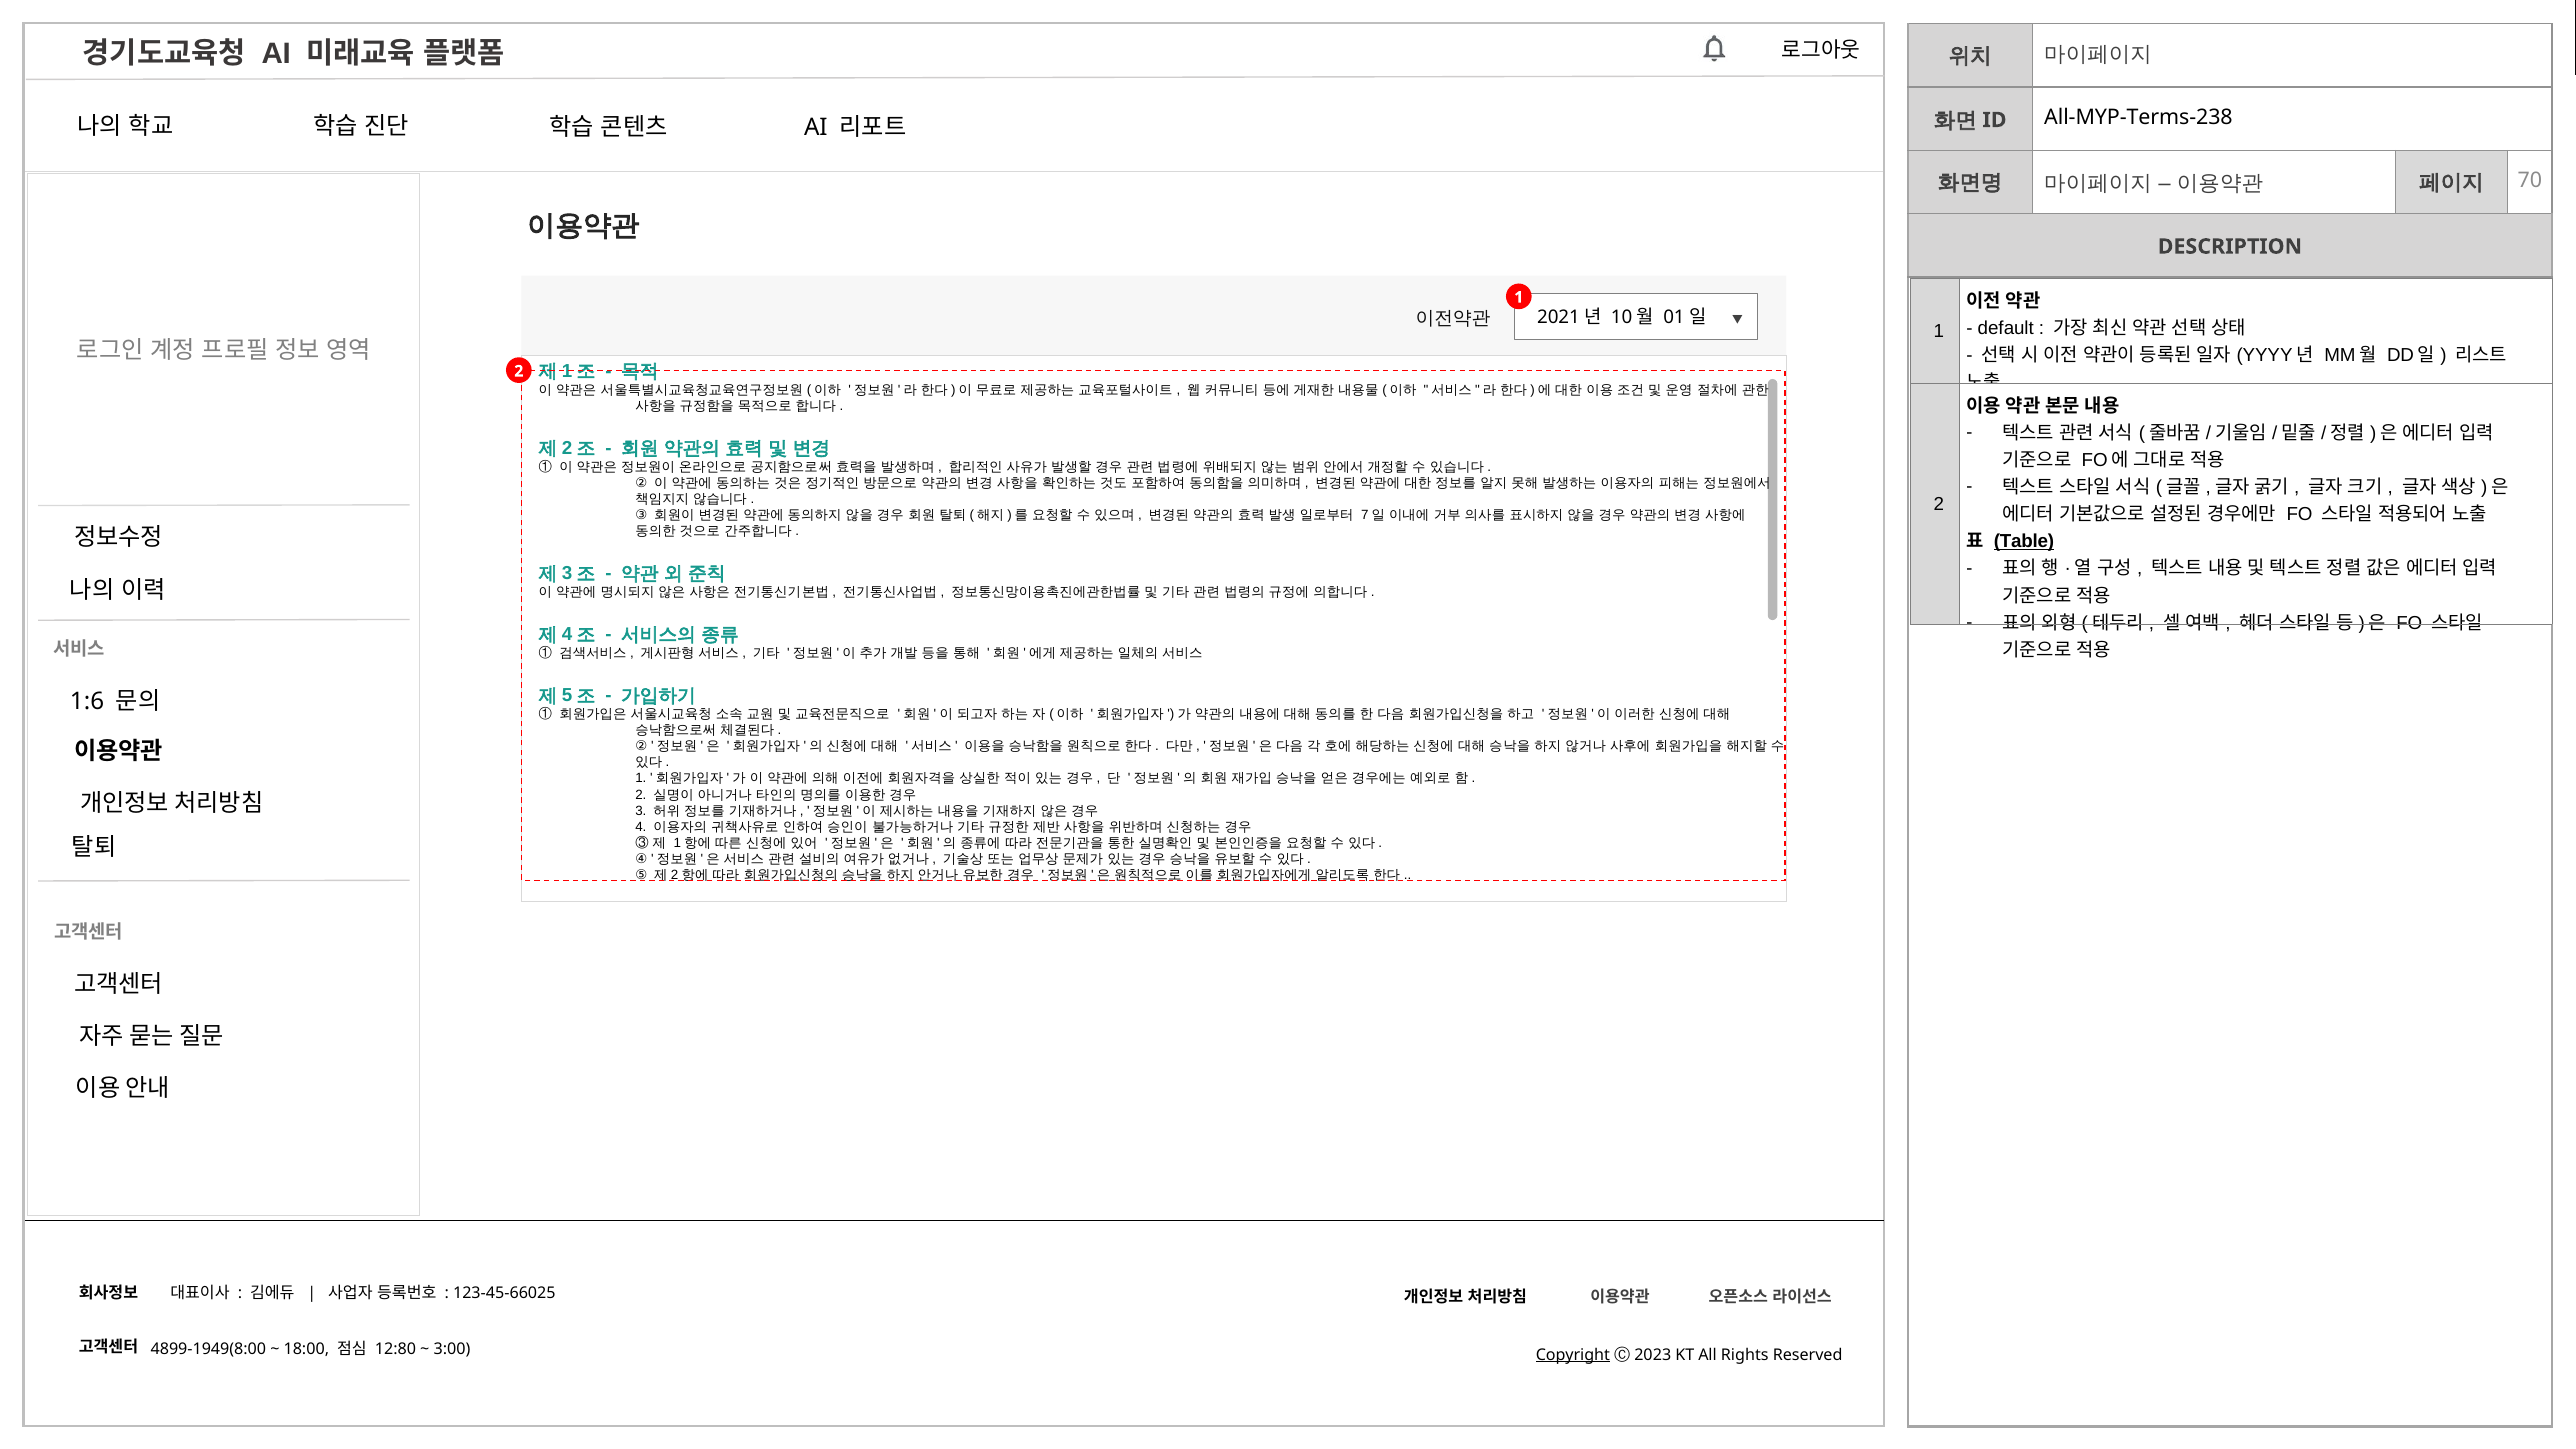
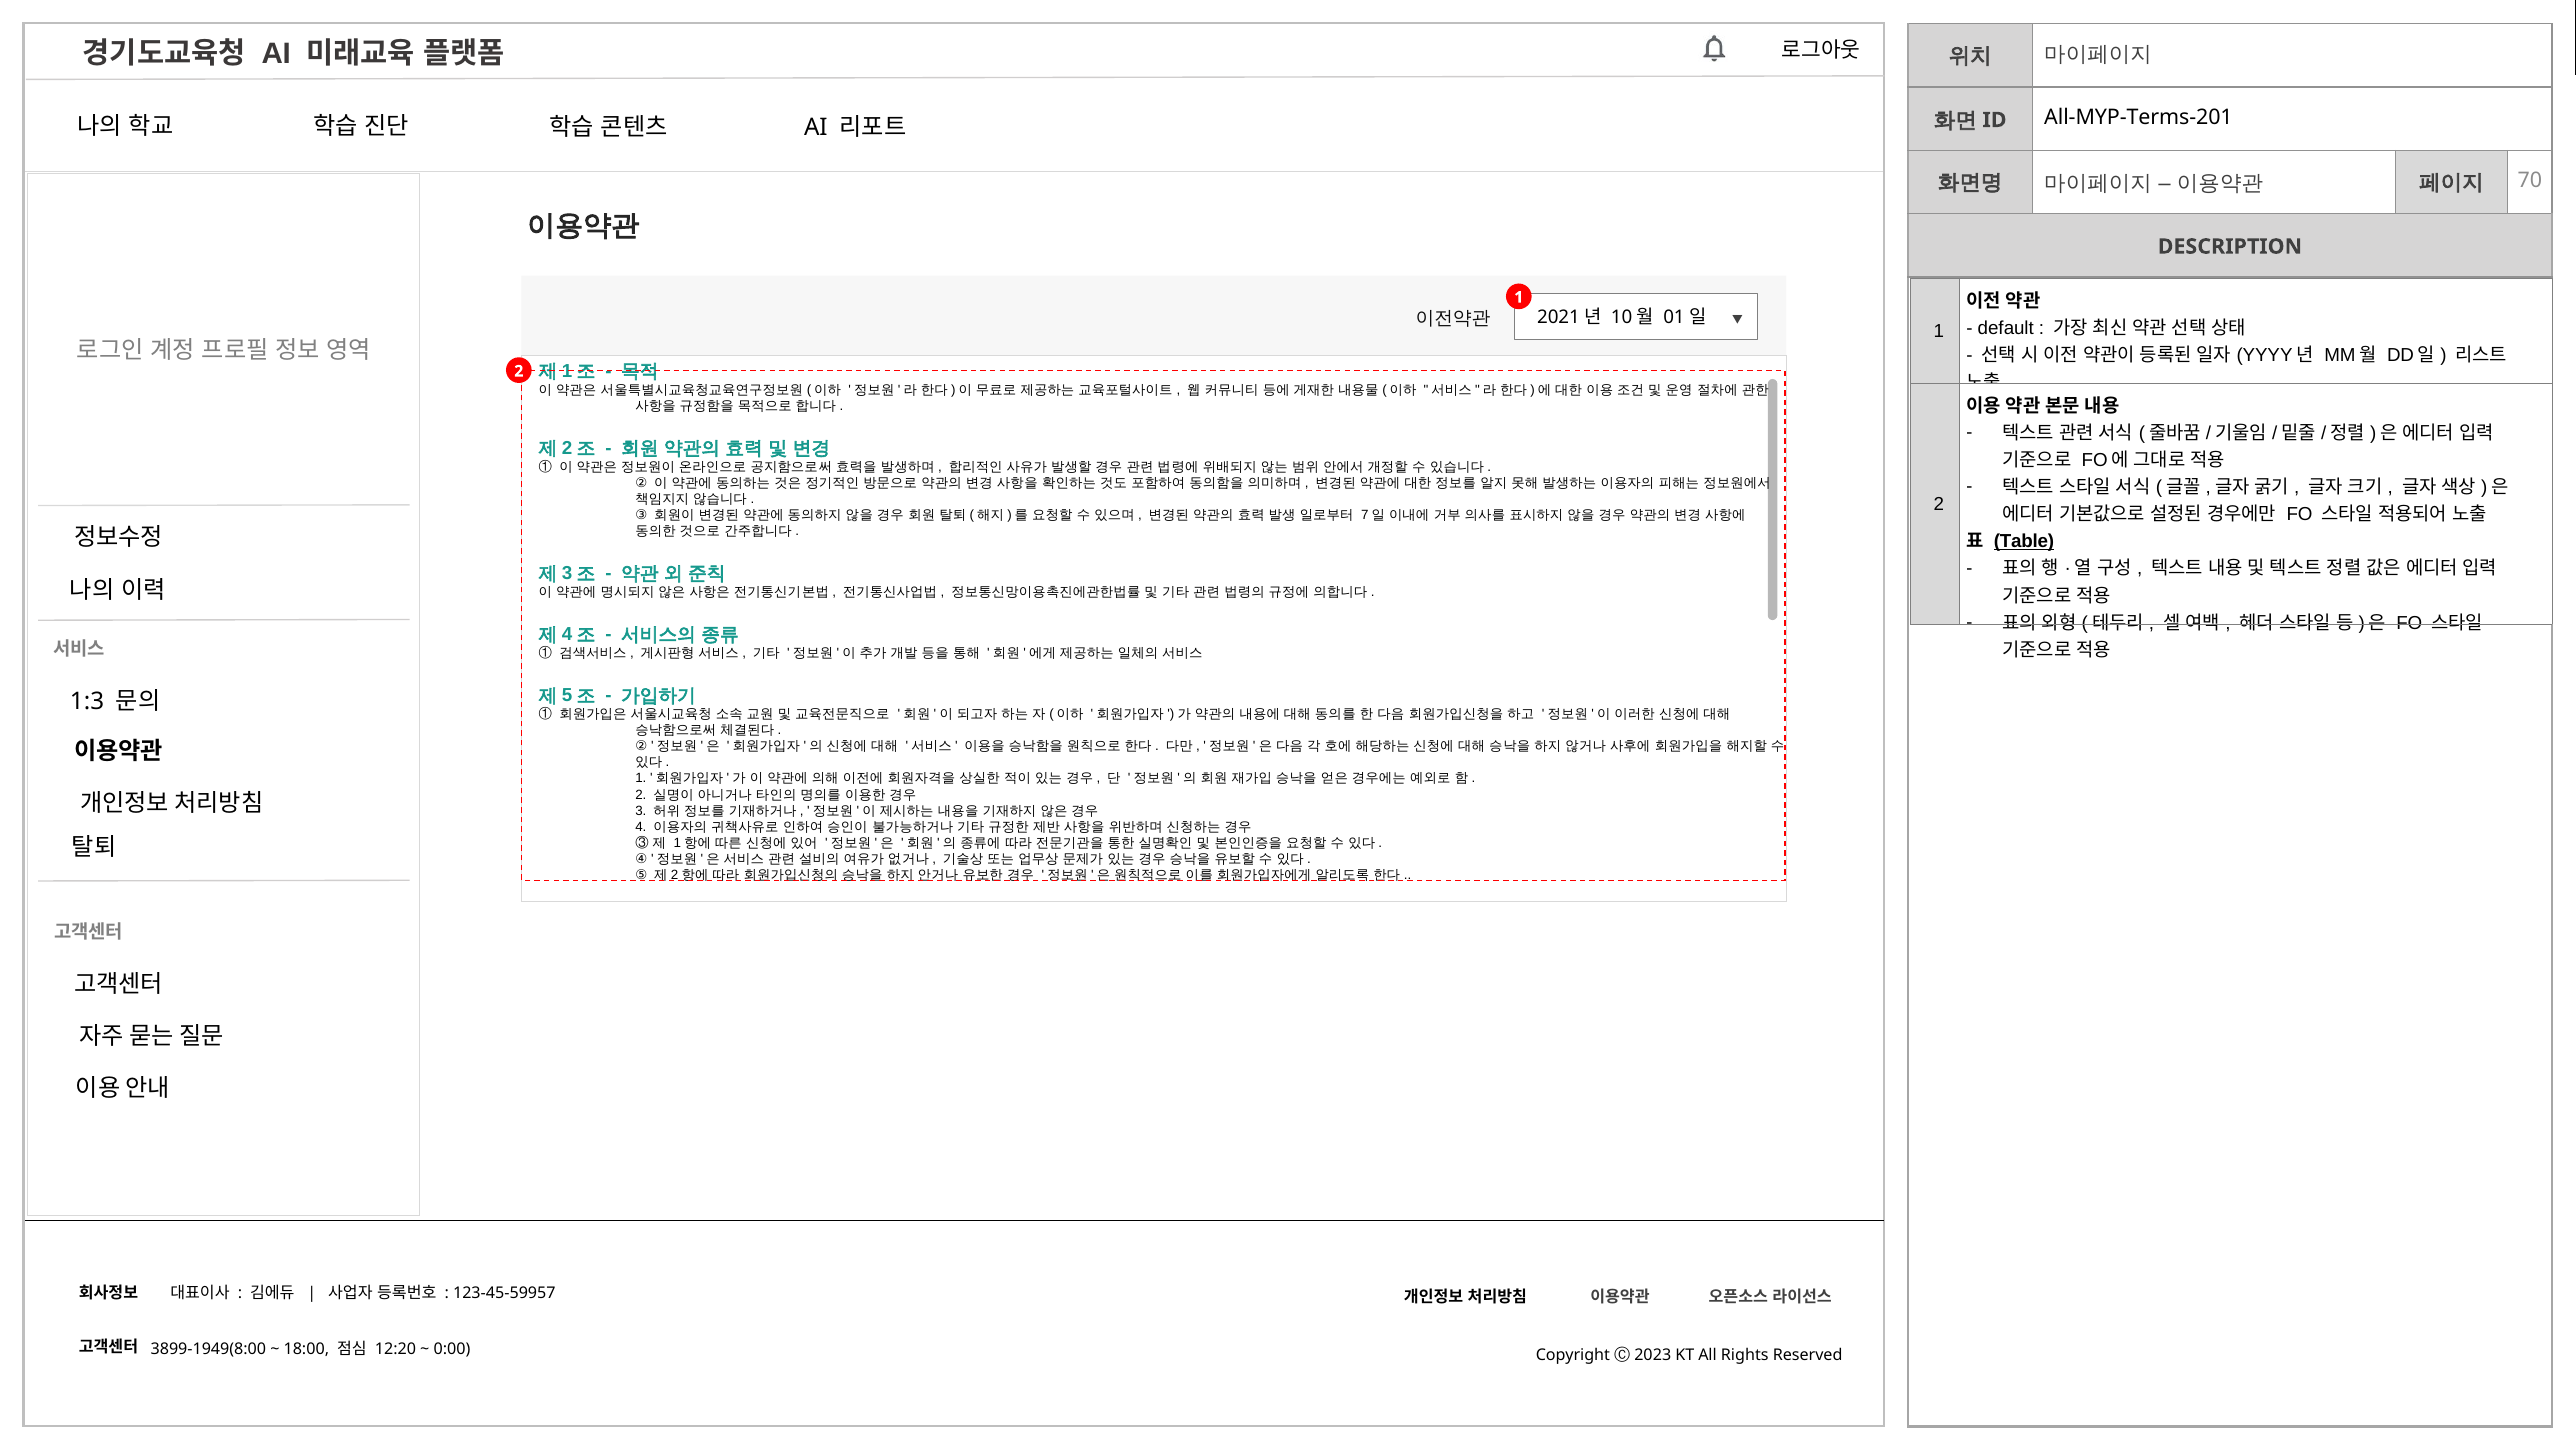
All-MYP-Terms-238: All-MYP-Terms-238 -> All-MYP-Terms-201 (2138, 118)
1:6: 1:6 -> 1:3 (87, 702)
123-45-66025: 123-45-66025 -> 123-45-59957 (504, 1293)
4899-1949(8:00: 4899-1949(8:00 -> 3899-1949(8:00 (208, 1349)
12:80: 12:80 -> 12:20 (396, 1349)
3:00: 3:00 -> 0:00 (452, 1349)
Copyright underline: present -> none (1573, 1355)
